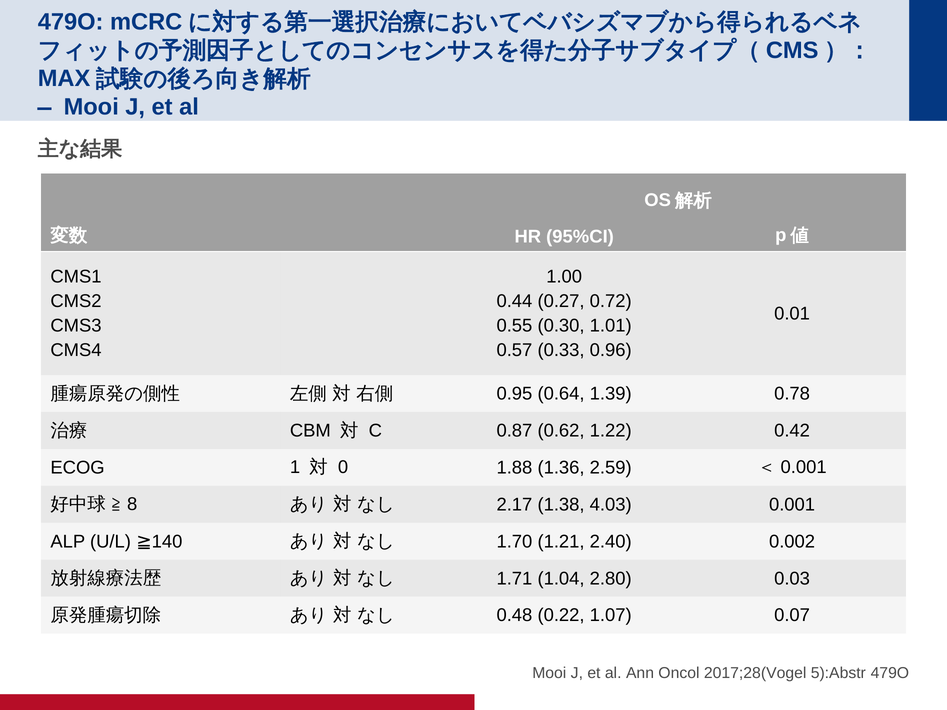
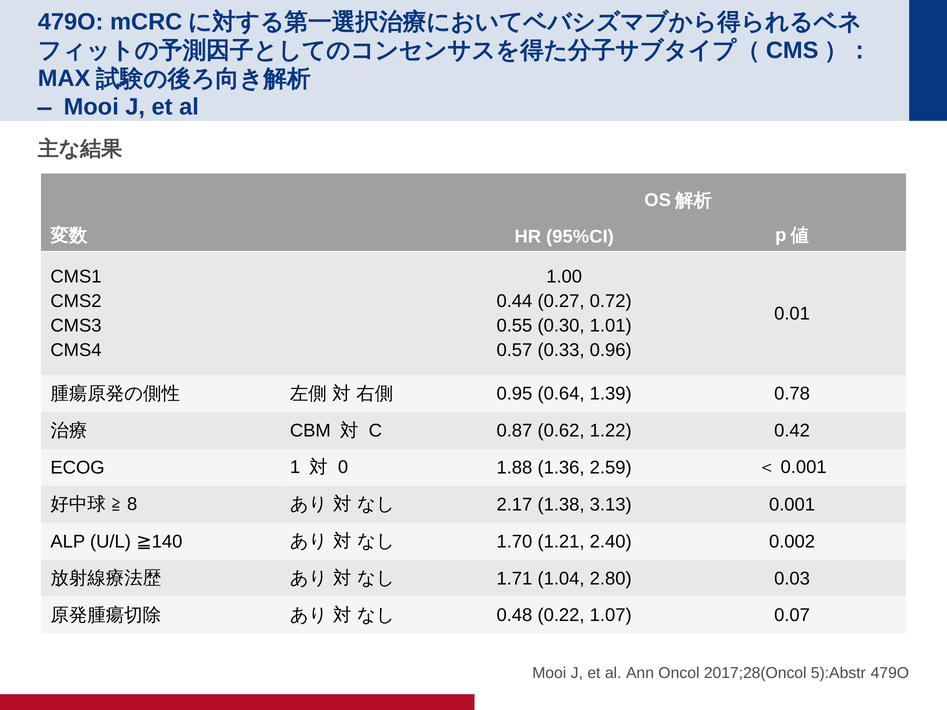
4.03: 4.03 -> 3.13 (611, 505)
2017;28(Vogel: 2017;28(Vogel -> 2017;28(Oncol (755, 673)
